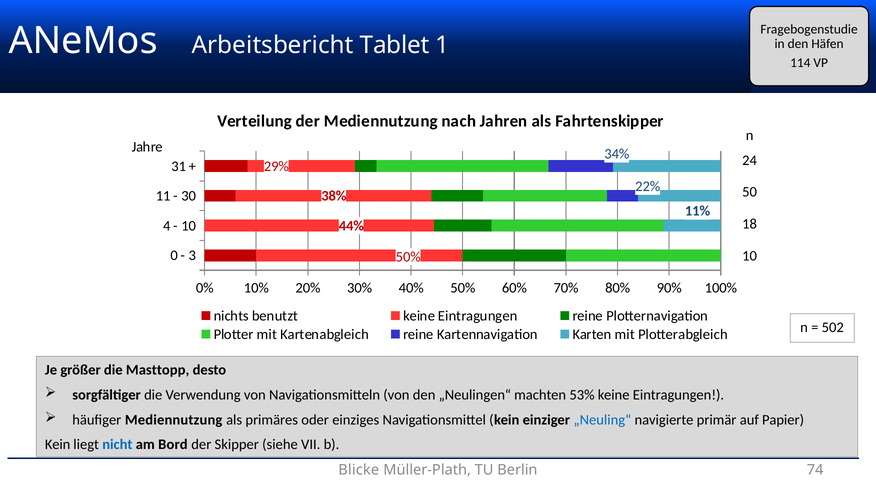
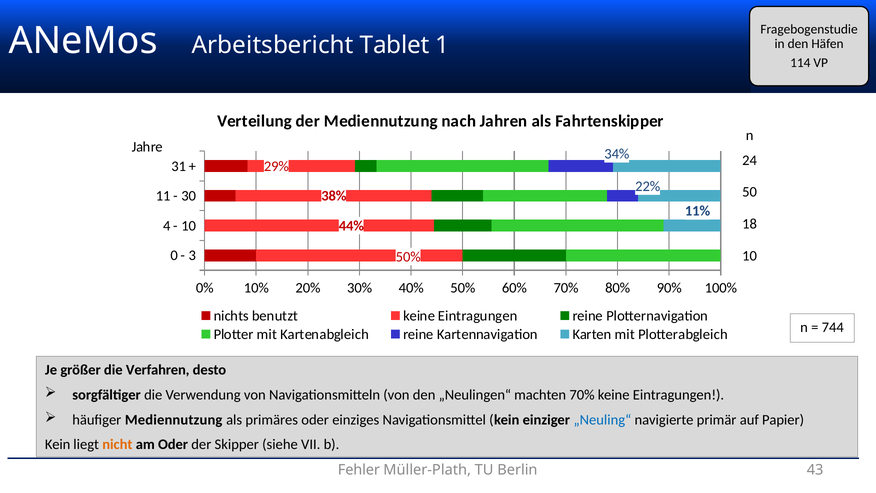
502: 502 -> 744 (833, 327)
Masttopp: Masttopp -> Verfahren (158, 370)
machten 53%: 53% -> 70% (582, 395)
nicht colour: blue -> orange (117, 444)
am Bord: Bord -> Oder (173, 444)
Blicke: Blicke -> Fehler (359, 470)
74: 74 -> 43 (815, 470)
